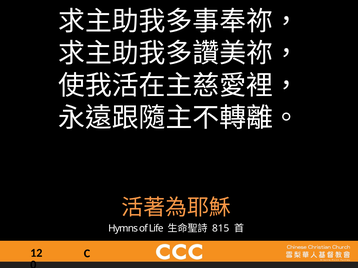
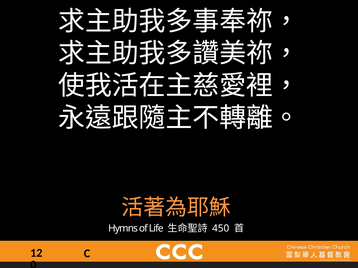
815: 815 -> 450 (221, 229)
